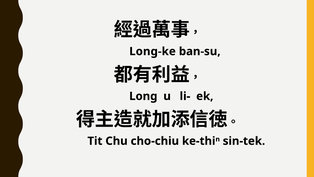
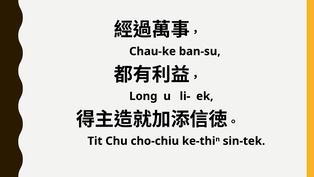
Long-ke: Long-ke -> Chau-ke (153, 51)
